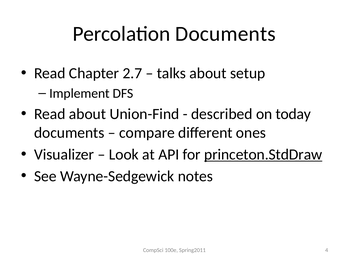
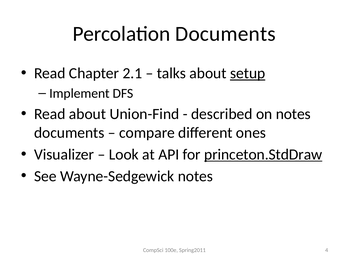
2.7: 2.7 -> 2.1 (132, 73)
setup underline: none -> present (248, 73)
on today: today -> notes (293, 114)
